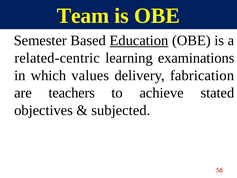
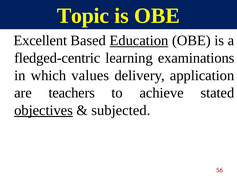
Team: Team -> Topic (83, 16)
Semester: Semester -> Excellent (40, 40)
related-centric: related-centric -> fledged-centric (57, 58)
fabrication: fabrication -> application (202, 75)
objectives underline: none -> present (44, 110)
